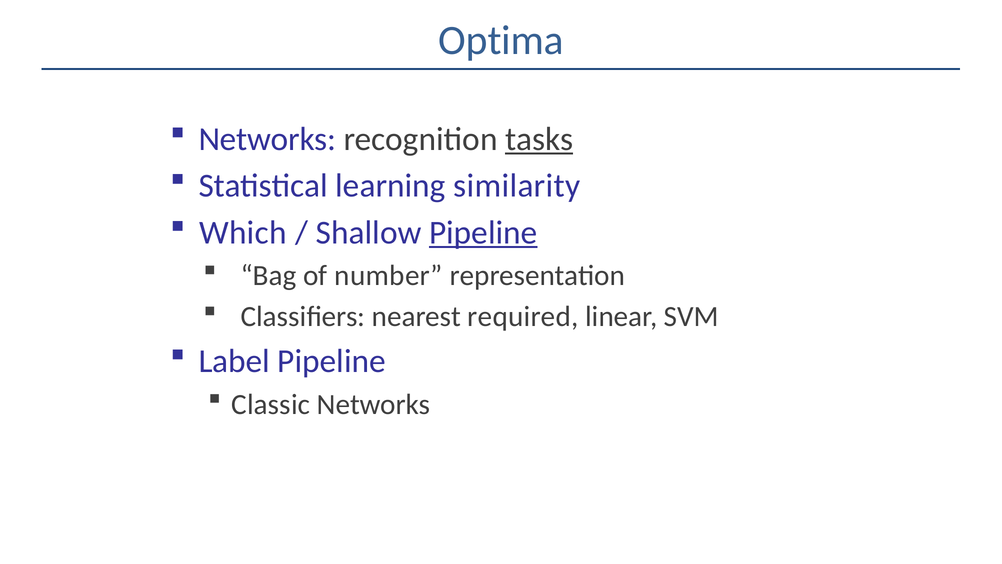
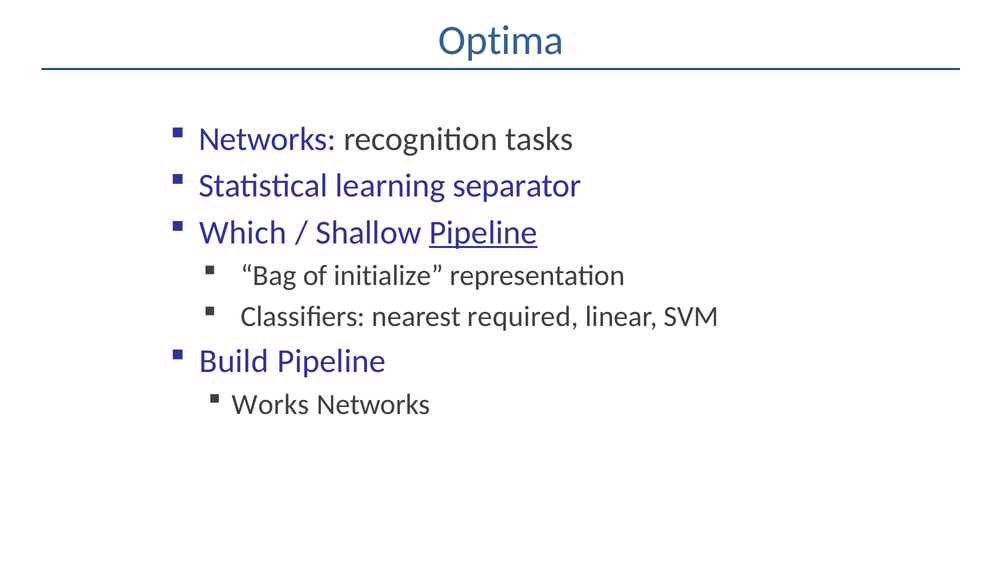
tasks underline: present -> none (539, 139)
similarity: similarity -> separator (517, 186)
number: number -> initialize (389, 276)
Label: Label -> Build (234, 361)
Classic: Classic -> Works (271, 404)
